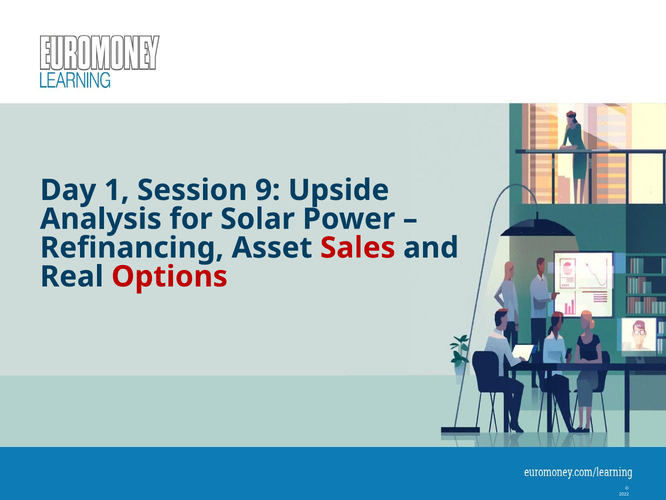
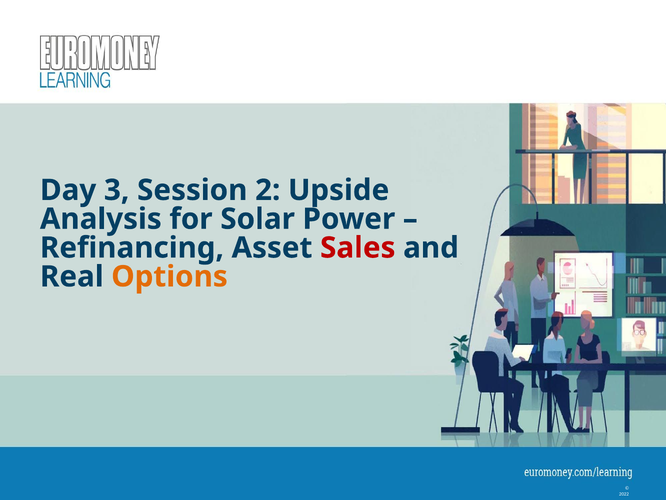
1: 1 -> 3 (117, 190)
9: 9 -> 2 (268, 190)
Options colour: red -> orange (169, 276)
